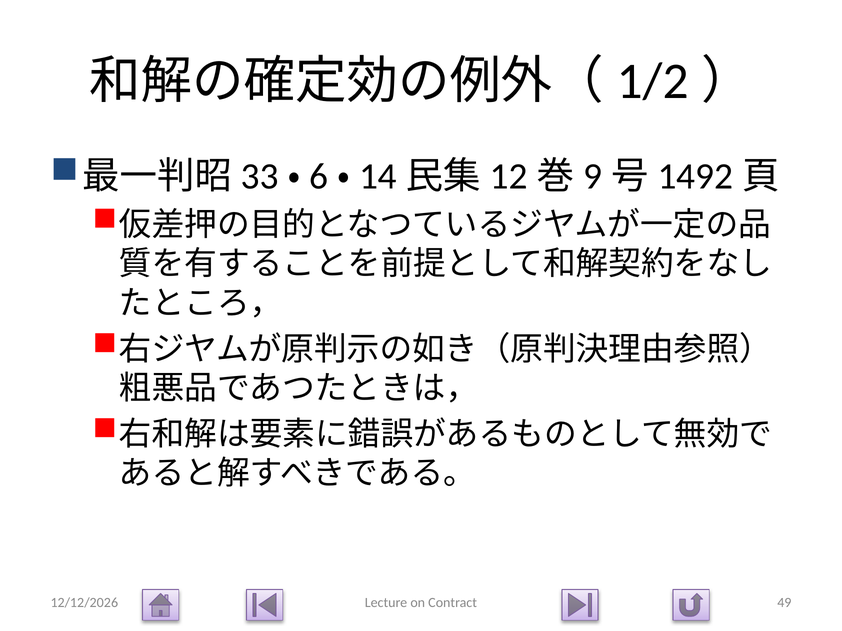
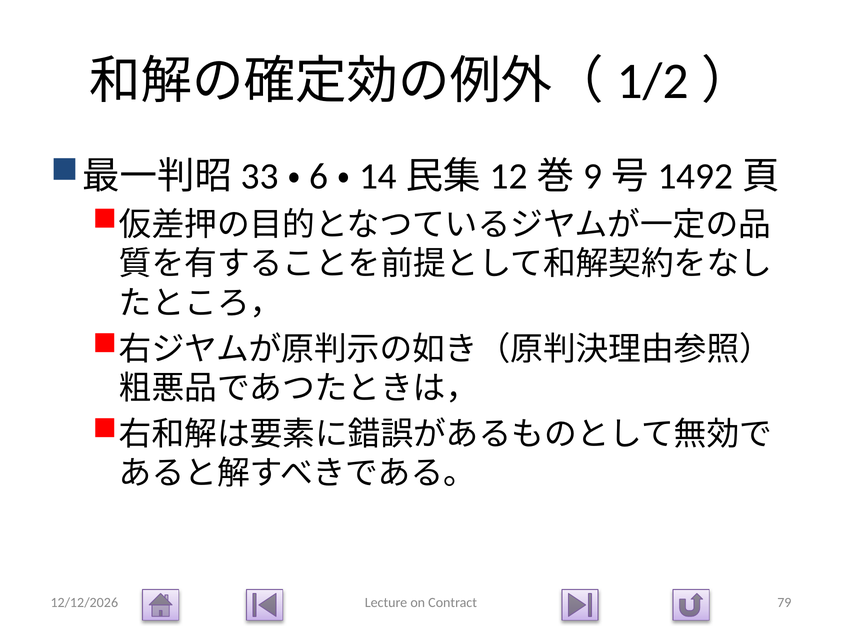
49: 49 -> 79 (784, 603)
